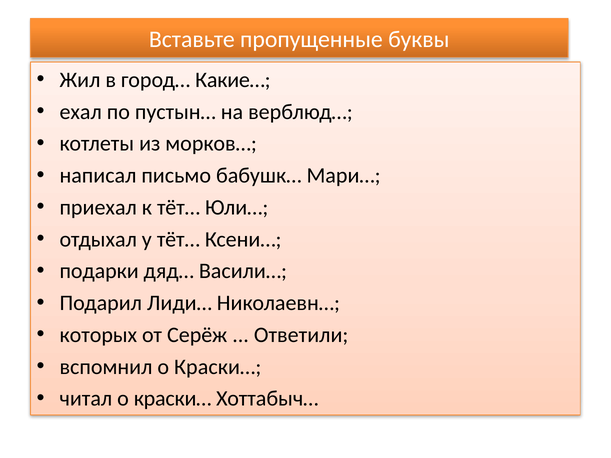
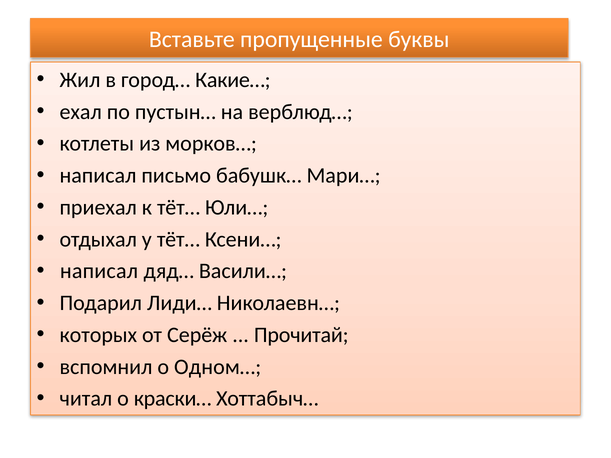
подарки: подарки -> написал (99, 271)
Ответили: Ответили -> Прочитай (301, 335)
вспомнил о Краски…: Краски… -> Одном… (218, 367)
